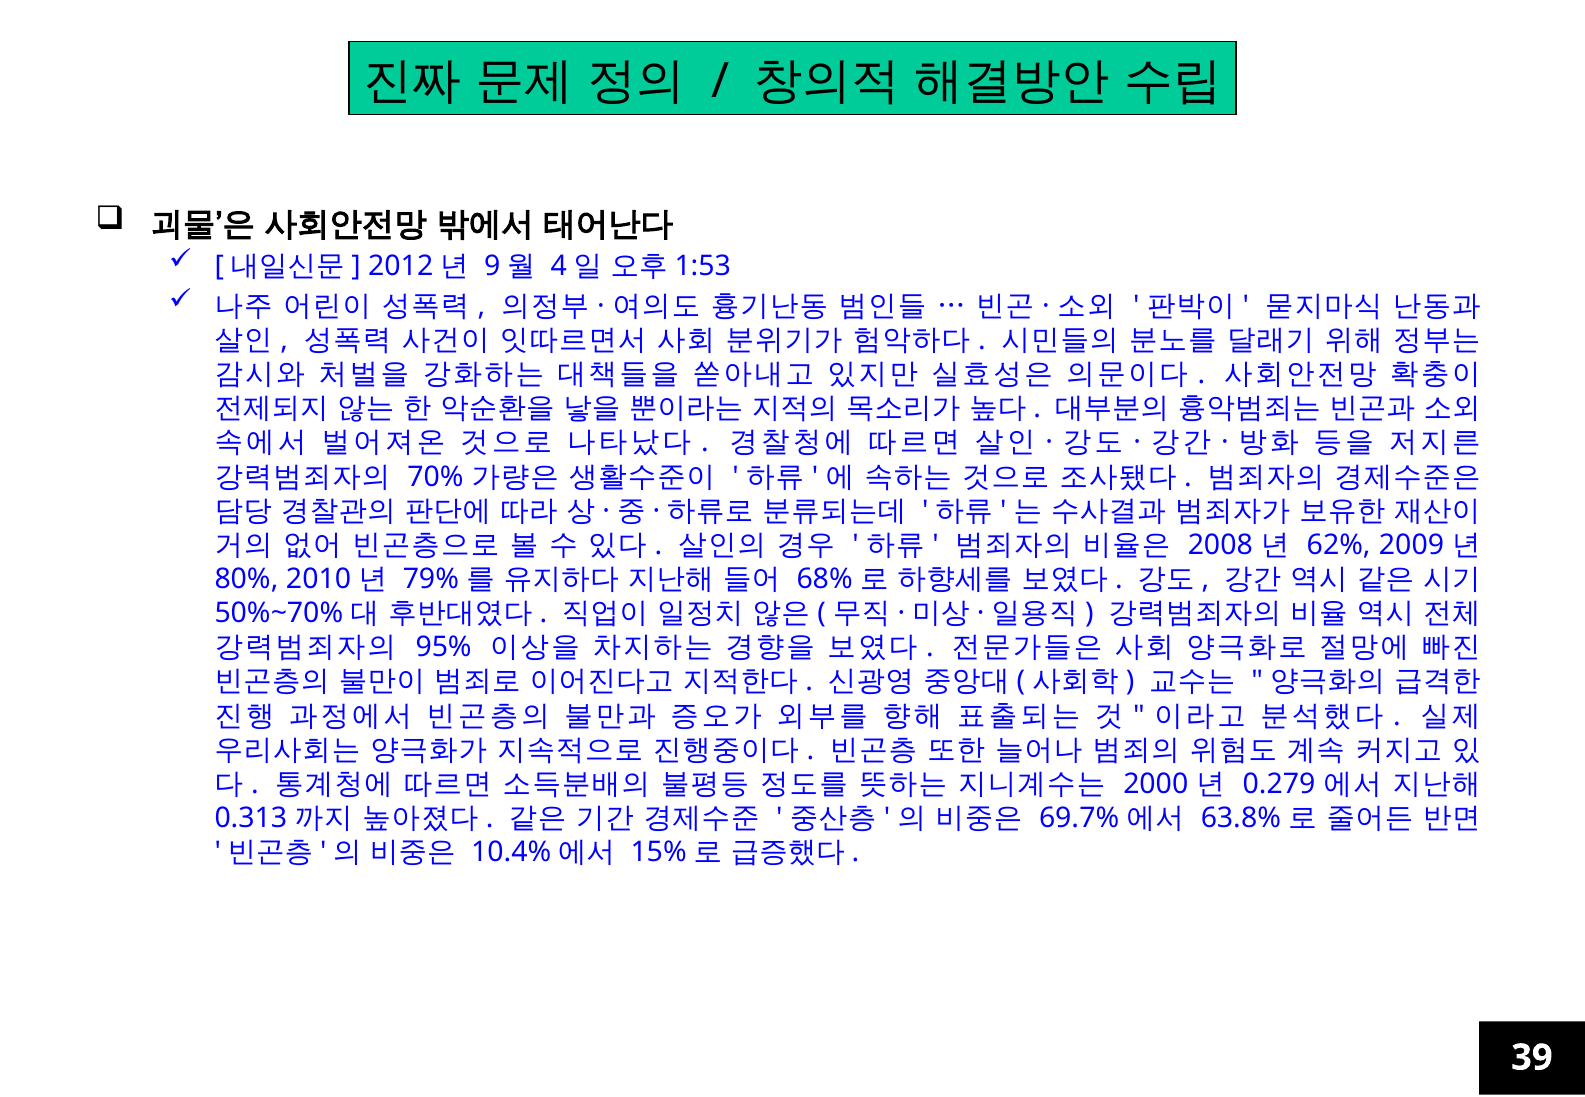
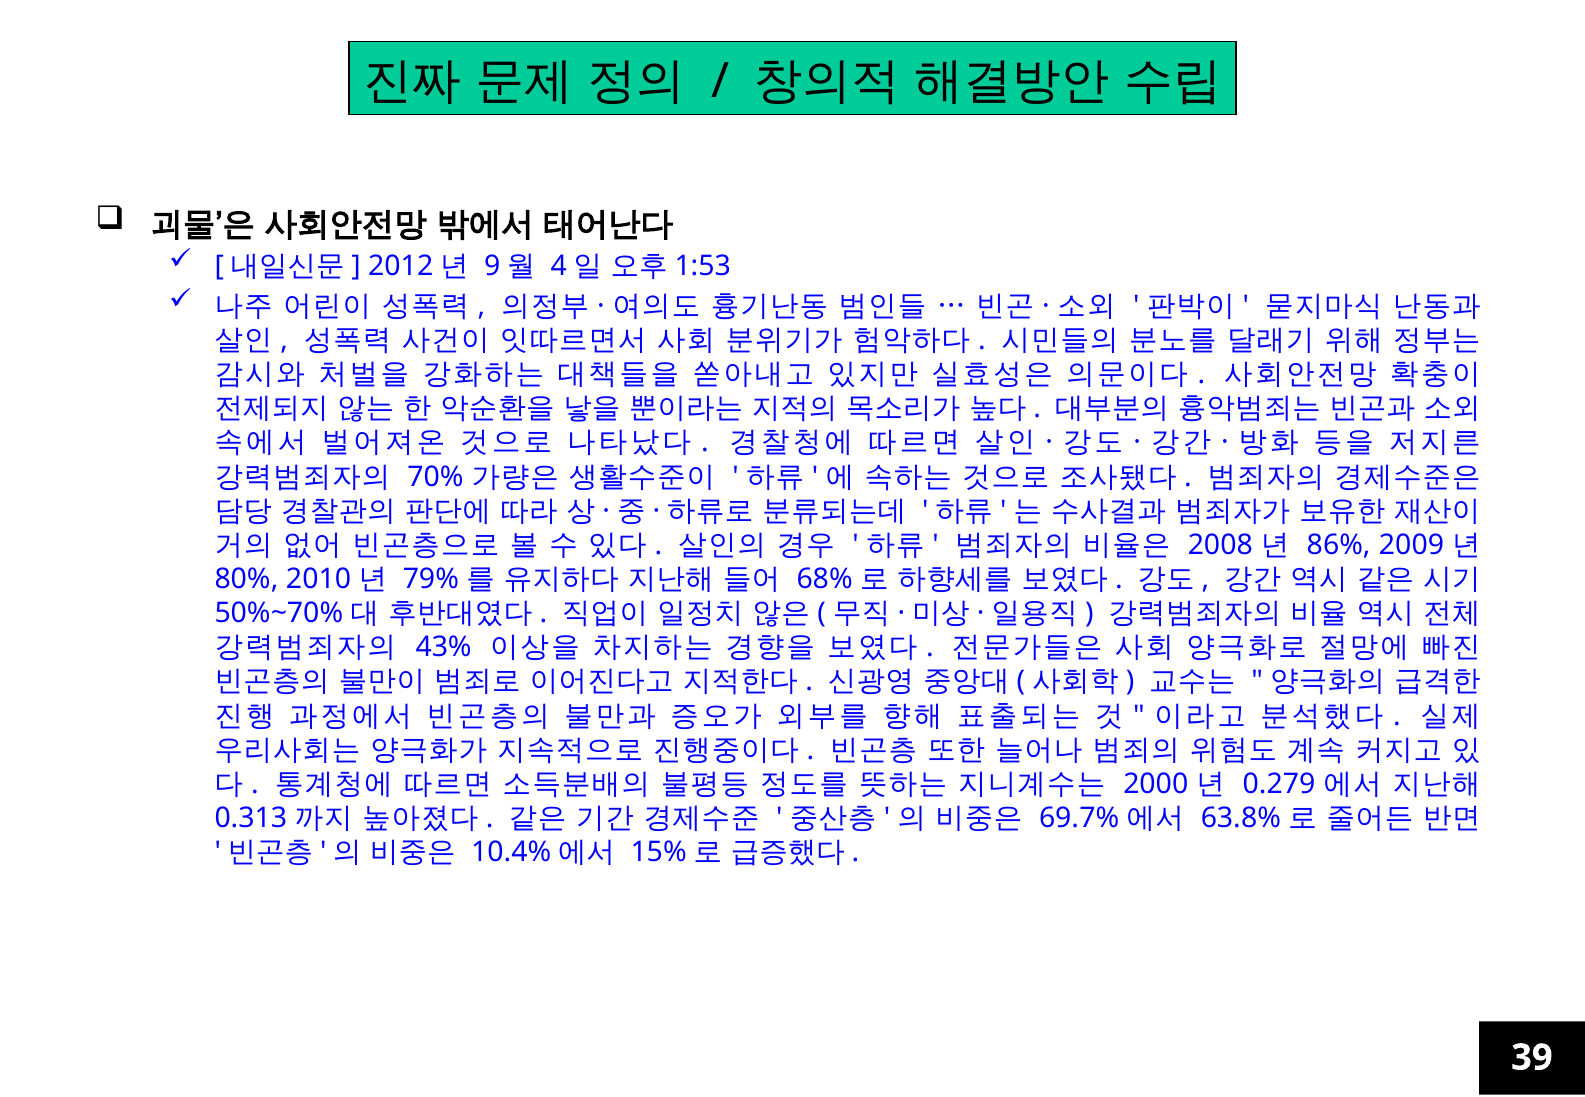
62%: 62% -> 86% (1339, 545)
95%: 95% -> 43% (444, 648)
